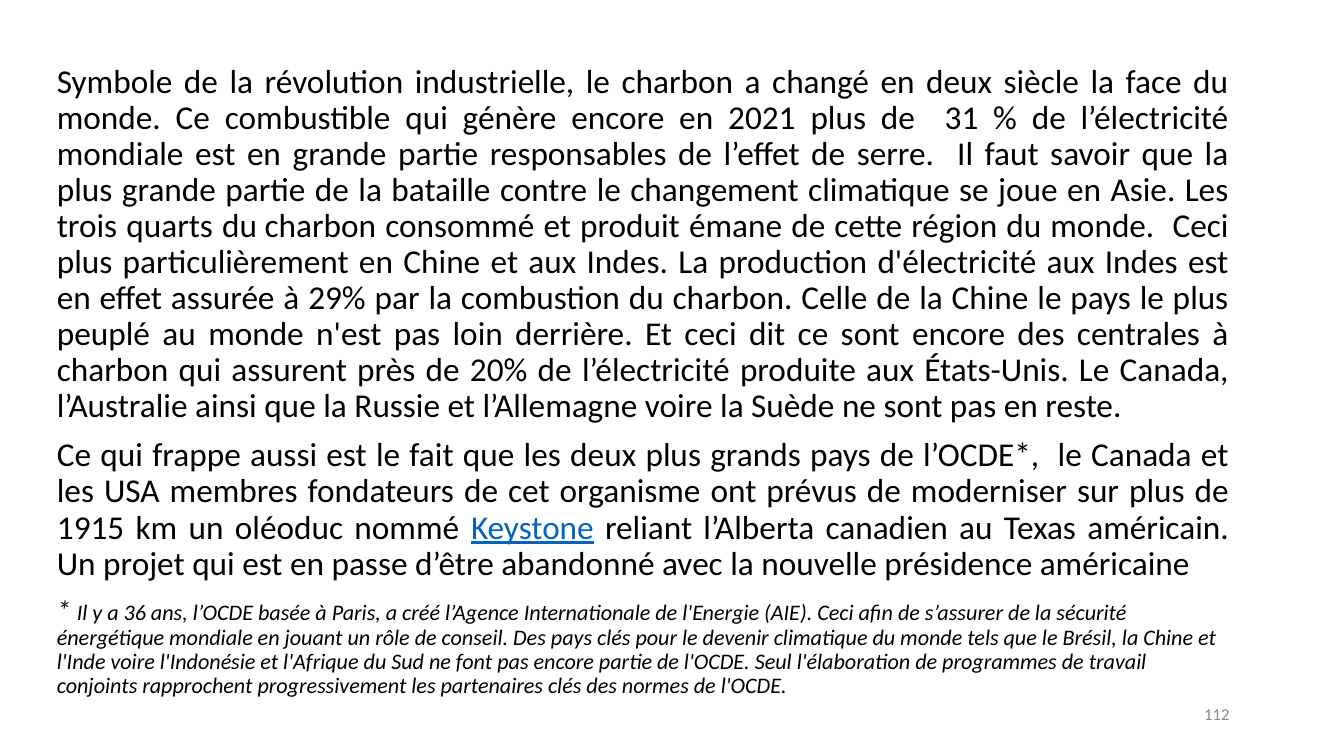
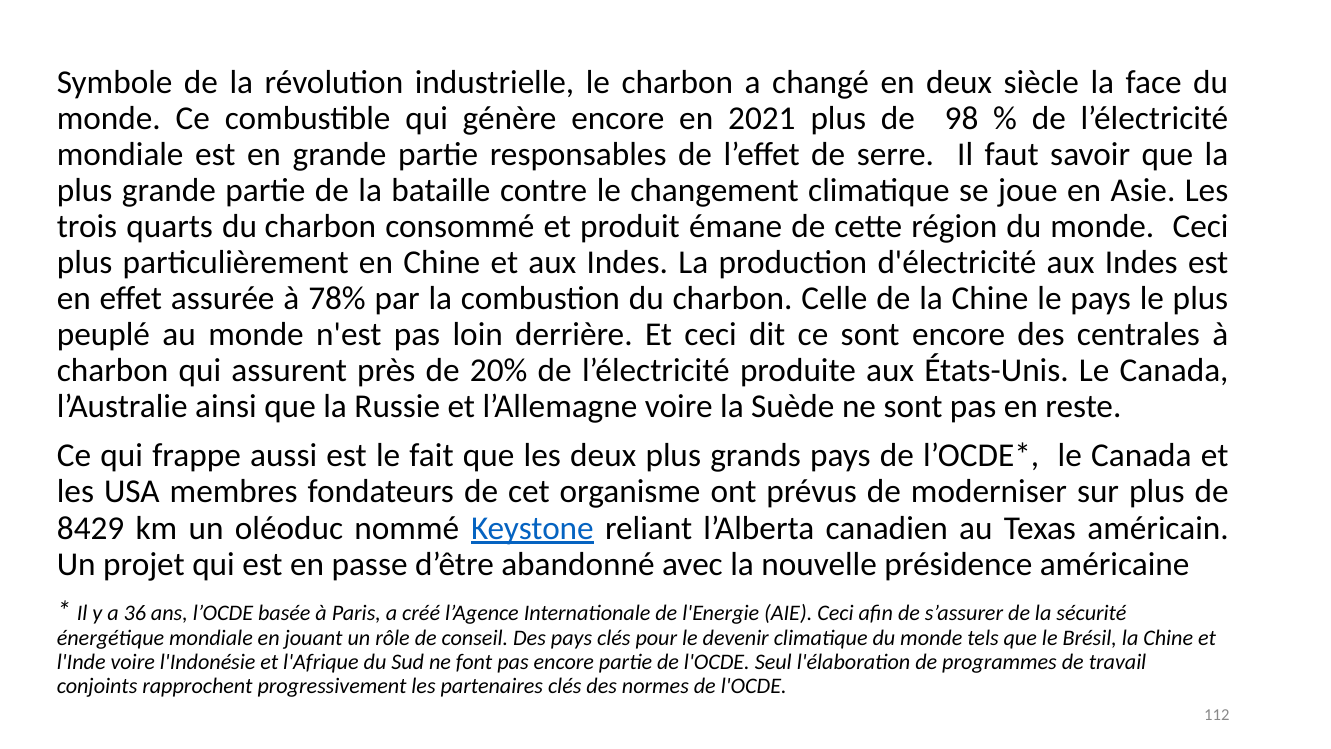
31: 31 -> 98 (961, 118)
29%: 29% -> 78% (337, 298)
1915: 1915 -> 8429 (91, 528)
